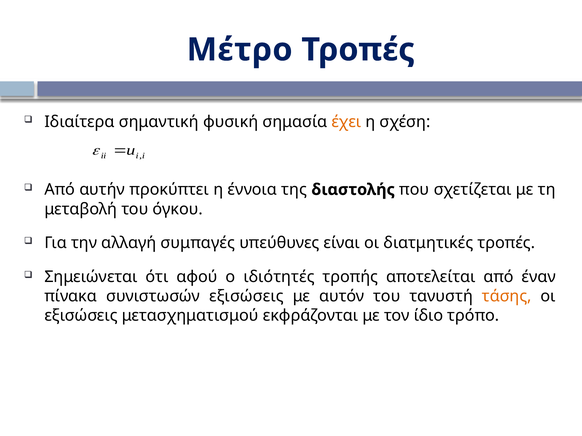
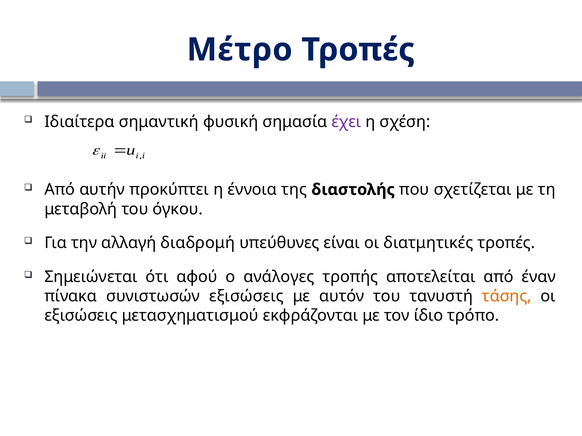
έχει colour: orange -> purple (346, 122)
συμπαγές: συμπαγές -> διαδρομή (198, 243)
ιδιότητές: ιδιότητές -> ανάλογες (279, 277)
